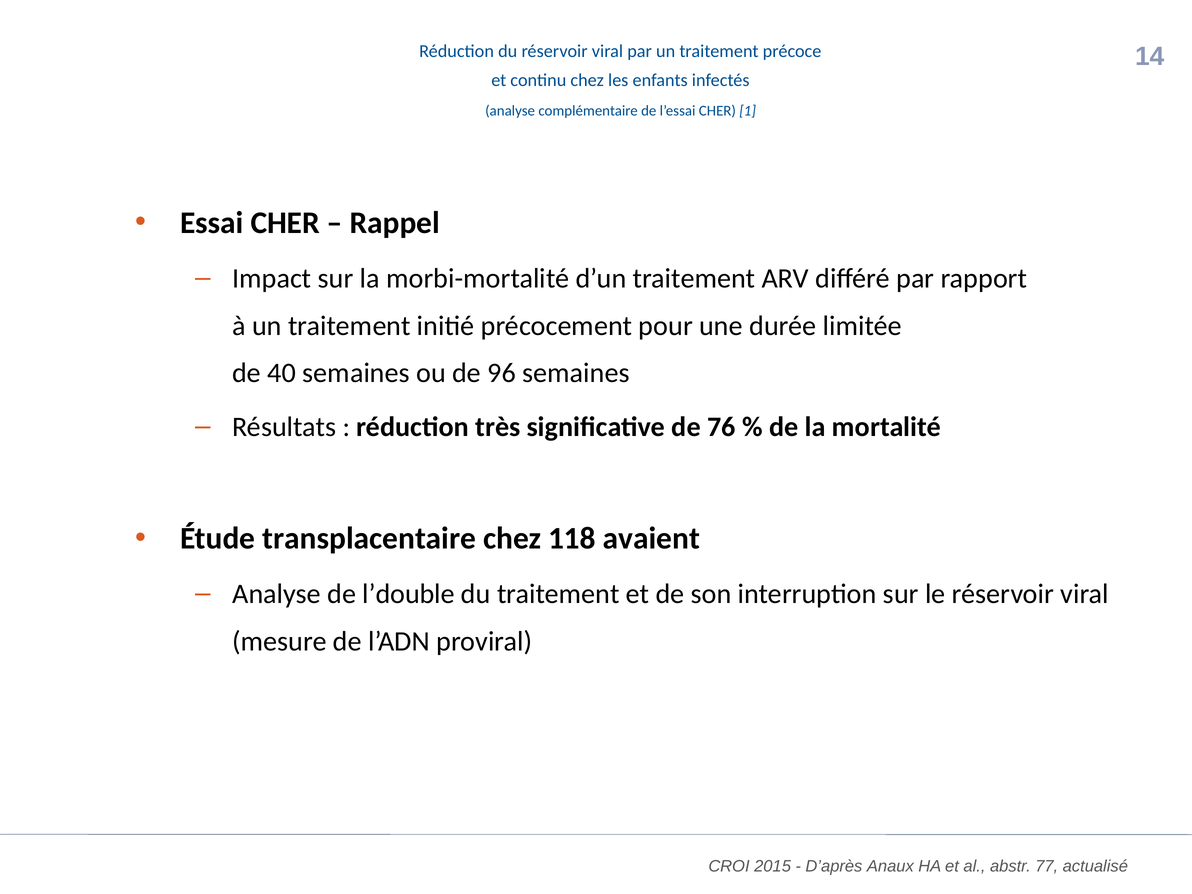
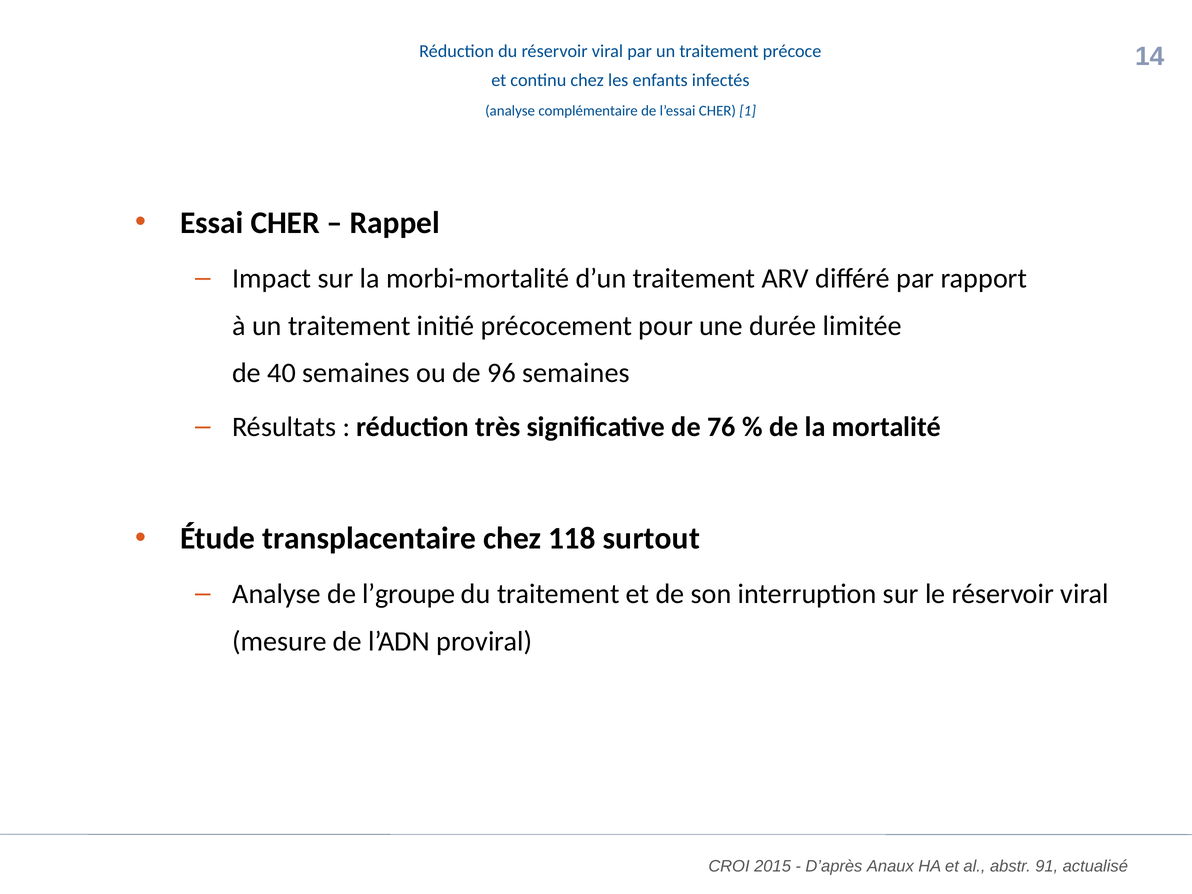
avaient: avaient -> surtout (651, 539)
l’double: l’double -> l’groupe (409, 594)
77: 77 -> 91 (1047, 866)
